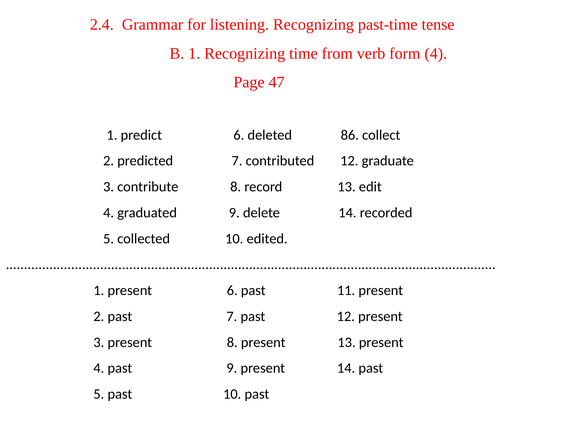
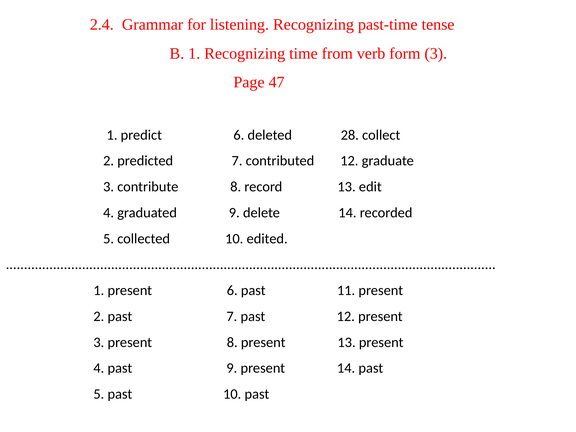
form 4: 4 -> 3 (436, 53)
86: 86 -> 28 (350, 135)
